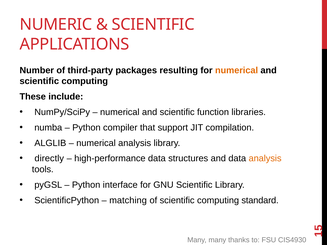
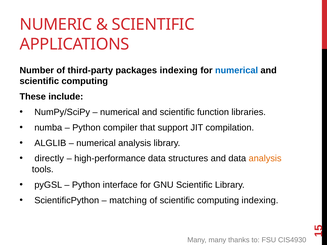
packages resulting: resulting -> indexing (179, 70)
numerical colour: orange -> blue (237, 70)
computing standard: standard -> indexing (260, 200)
